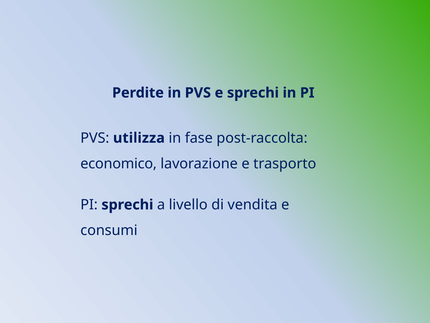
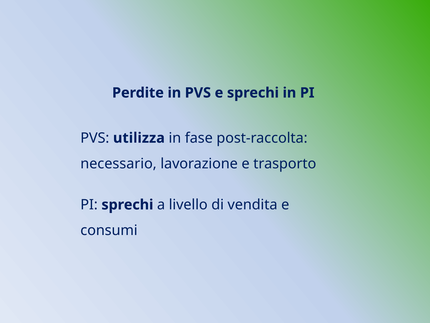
economico: economico -> necessario (119, 164)
